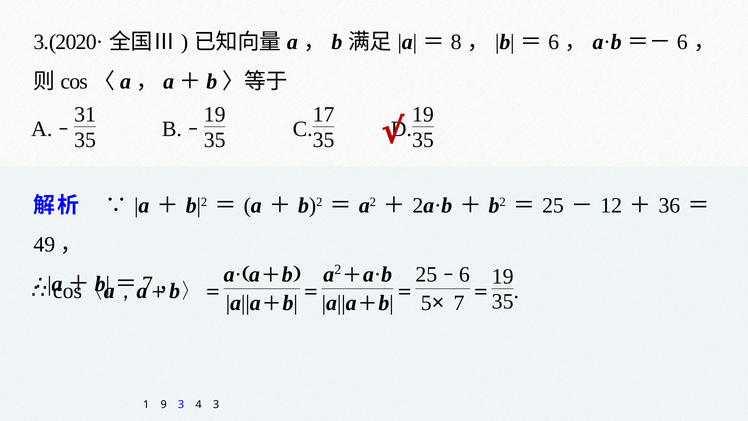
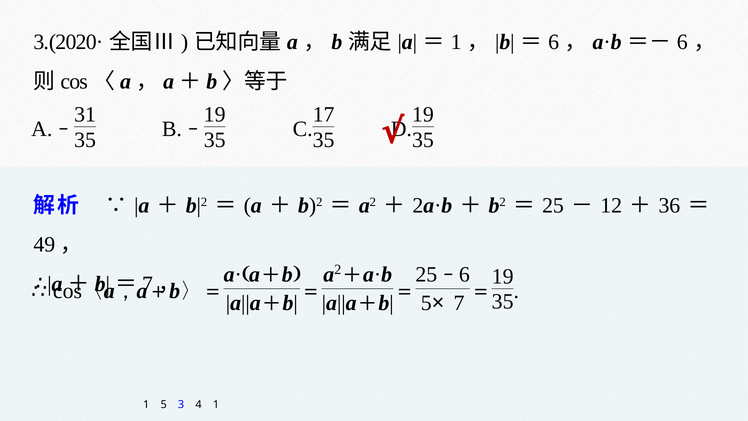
8: 8 -> 1 (456, 42)
1 9: 9 -> 5 (164, 404)
4 3: 3 -> 1 (216, 404)
